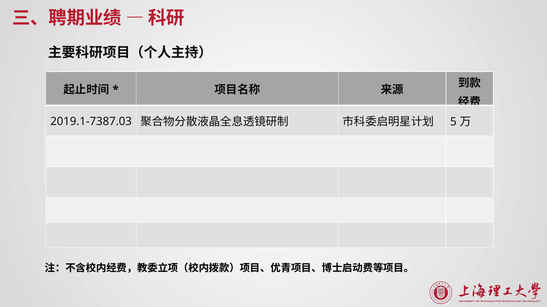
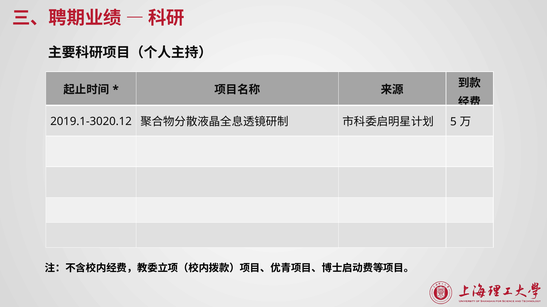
2019.1-7387.03: 2019.1-7387.03 -> 2019.1-3020.12 (91, 122)
